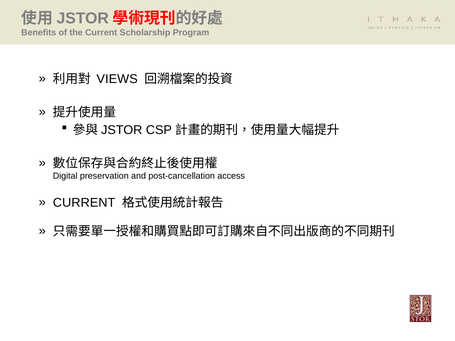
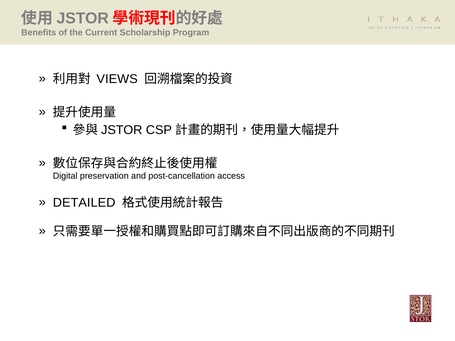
CURRENT: CURRENT -> DETAILED (84, 203)
